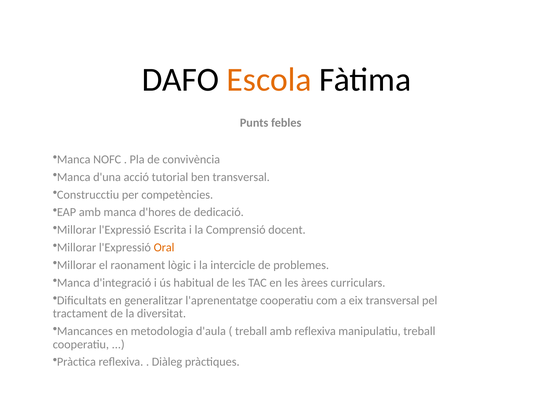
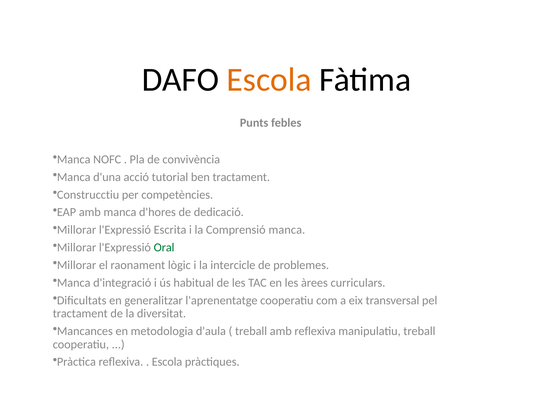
ben transversal: transversal -> tractament (241, 177)
Comprensió docent: docent -> manca (287, 230)
Oral colour: orange -> green (164, 247)
Diàleg: Diàleg -> Escola (167, 361)
